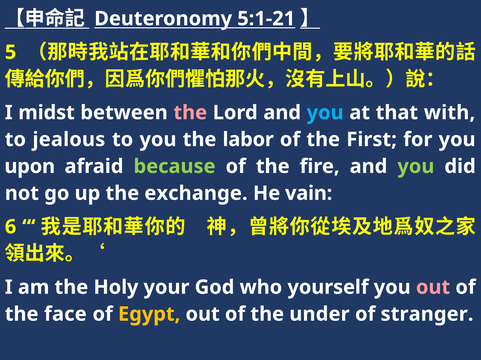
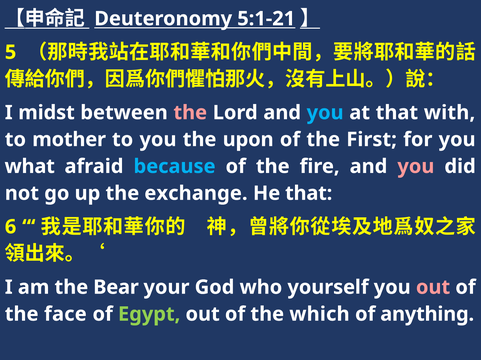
jealous: jealous -> mother (69, 140)
labor: labor -> upon (248, 140)
upon: upon -> what (30, 167)
because colour: light green -> light blue (175, 167)
you colour: light green -> pink (416, 167)
He vain: vain -> that (309, 194)
Holy: Holy -> Bear (116, 288)
Egypt colour: yellow -> light green (149, 315)
under: under -> which (319, 315)
stranger: stranger -> anything (427, 315)
